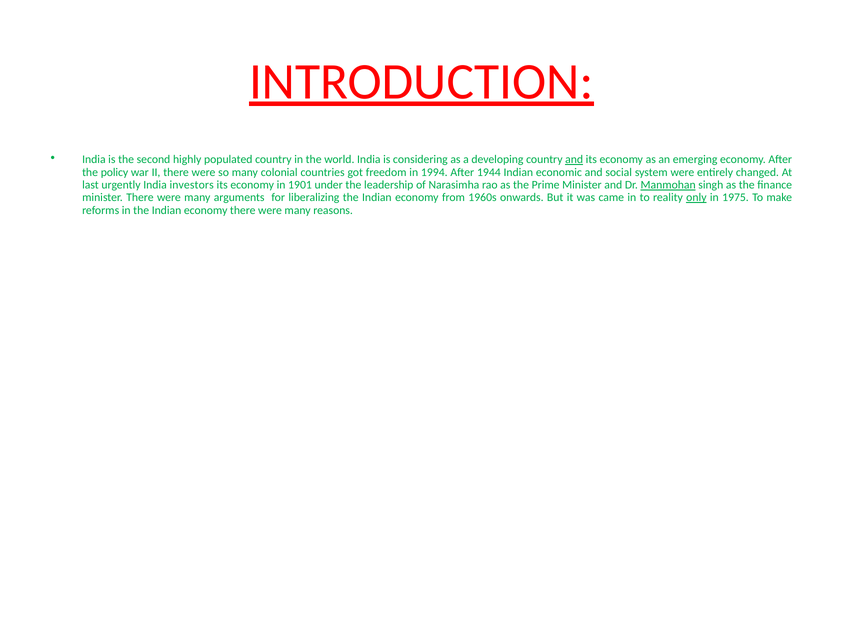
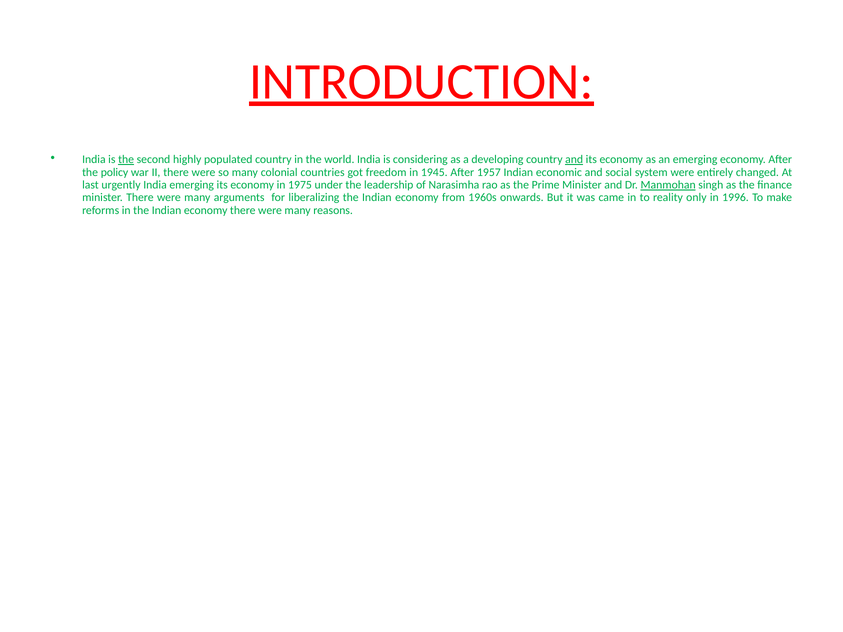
the underline: none -> present (126, 160)
1994: 1994 -> 1945 (434, 172)
1944: 1944 -> 1957 (489, 172)
India investors: investors -> emerging (192, 185)
1901: 1901 -> 1975 (300, 185)
only underline: present -> none (696, 198)
1975: 1975 -> 1996 (736, 198)
